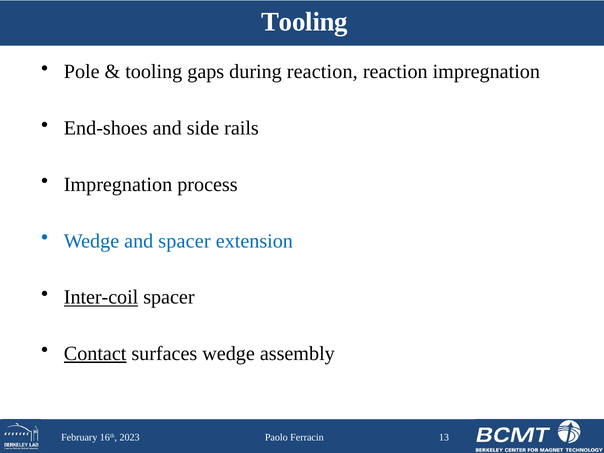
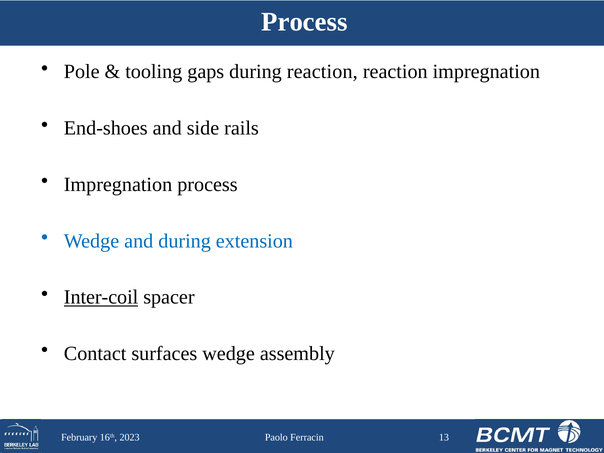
Tooling: Tooling -> Process (304, 22)
and spacer: spacer -> during (185, 241)
Contact underline: present -> none (95, 354)
